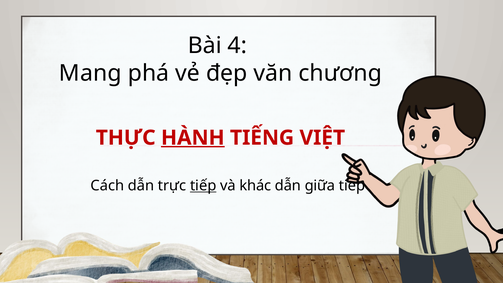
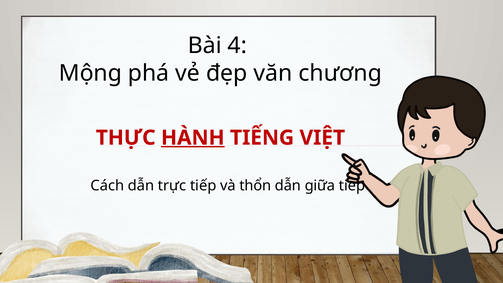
Mang: Mang -> Mộng (90, 73)
tiếp underline: present -> none (203, 186)
khác: khác -> thổn (255, 186)
